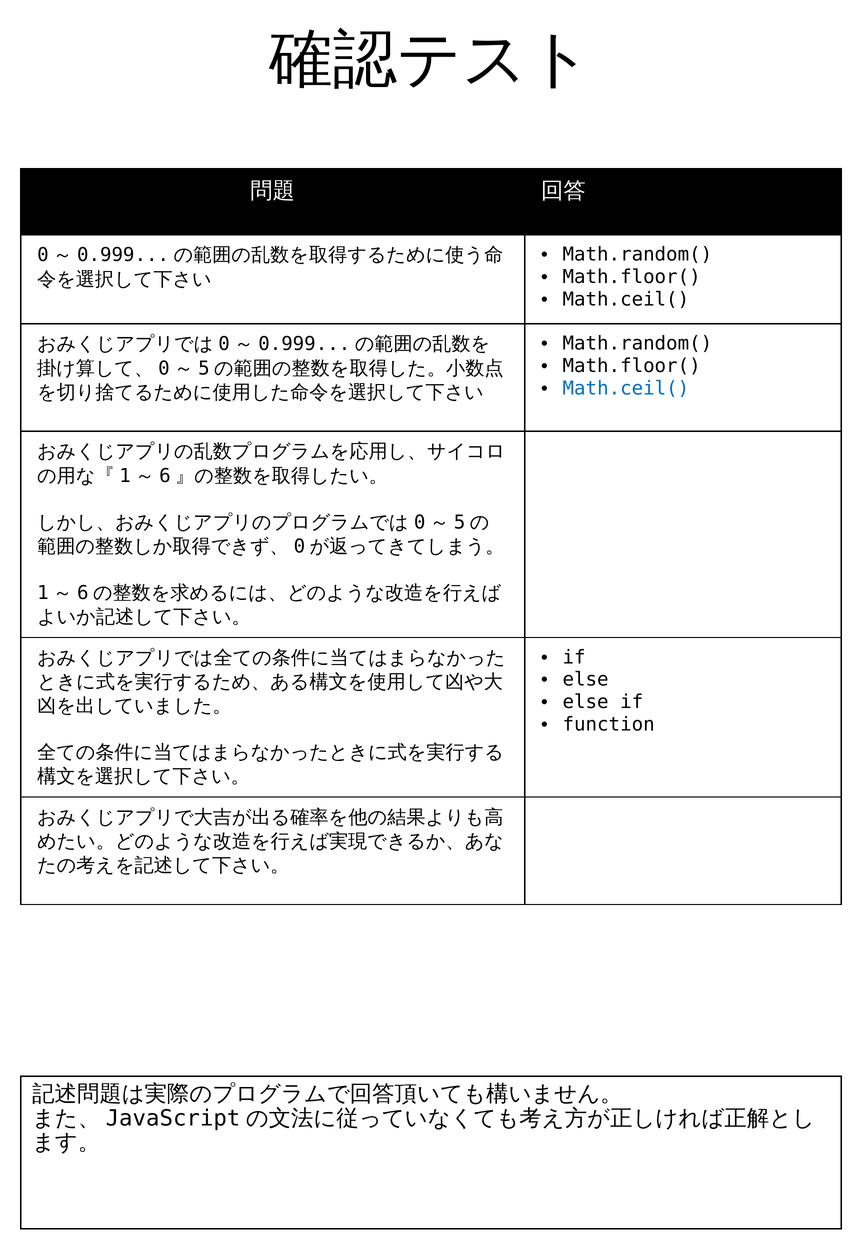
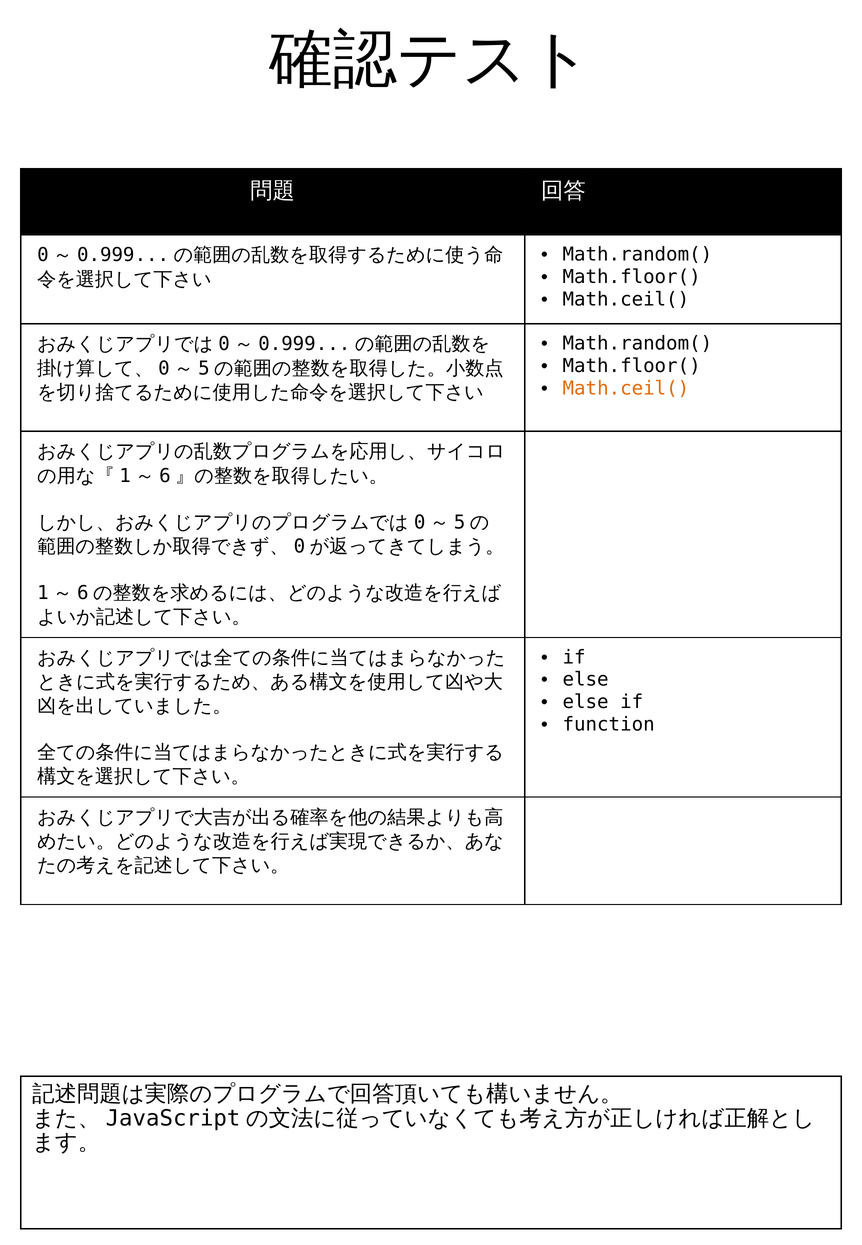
Math.ceil( colour: blue -> orange (626, 389)
